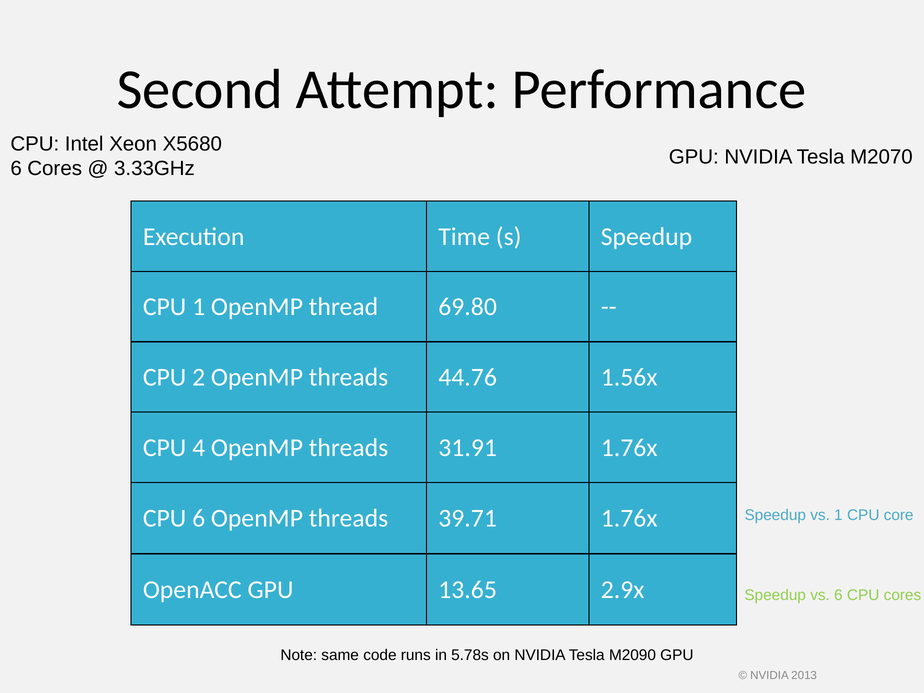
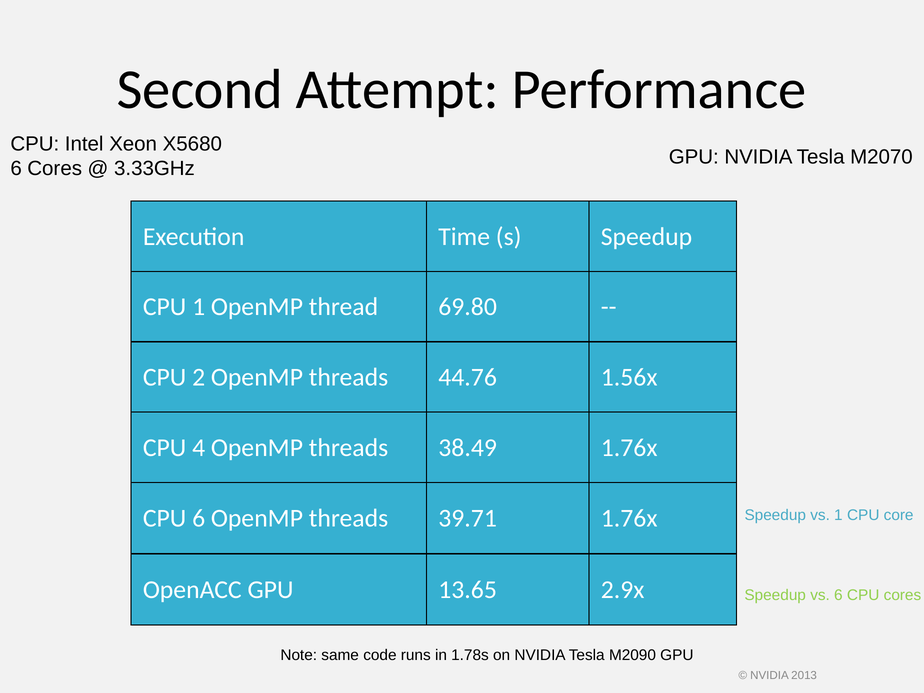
31.91: 31.91 -> 38.49 (468, 448)
5.78s: 5.78s -> 1.78s (470, 655)
